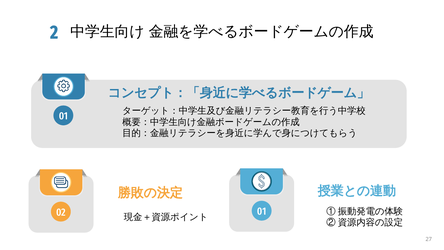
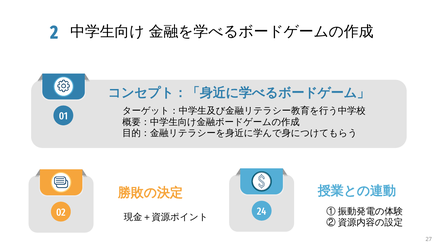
02 01: 01 -> 24 (262, 211)
